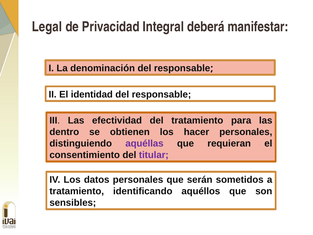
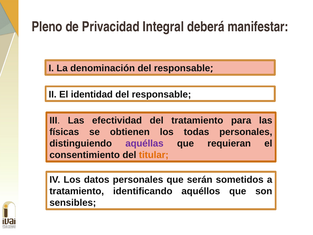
Legal: Legal -> Pleno (47, 27)
dentro: dentro -> físicas (64, 132)
hacer: hacer -> todas (196, 132)
titular colour: purple -> orange (154, 155)
